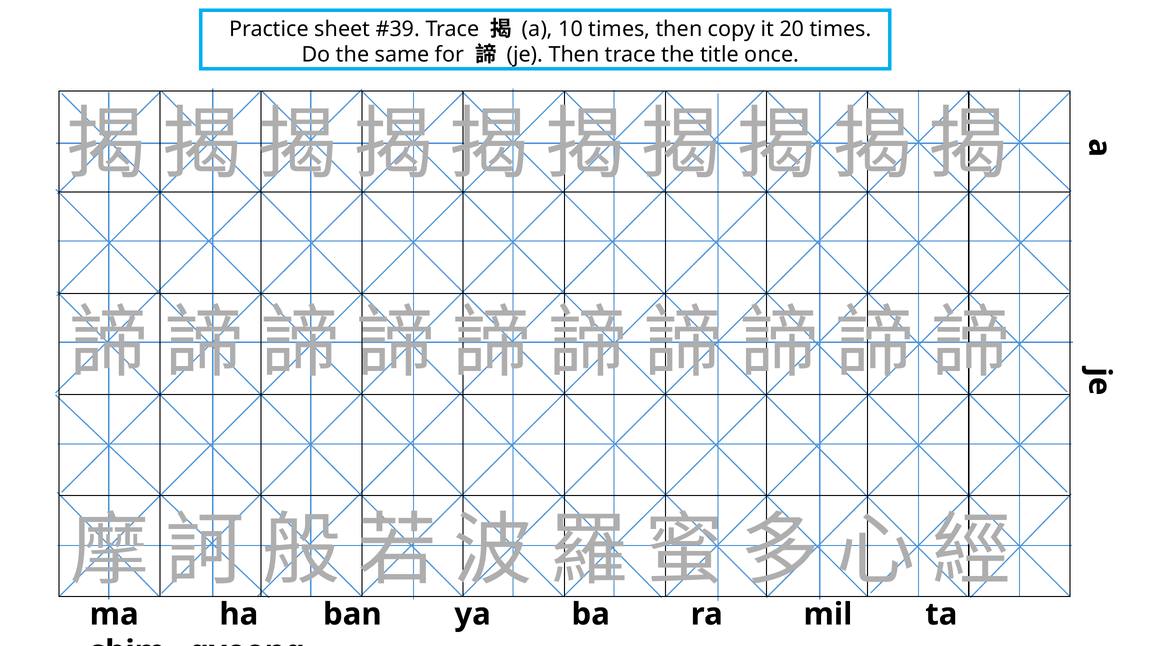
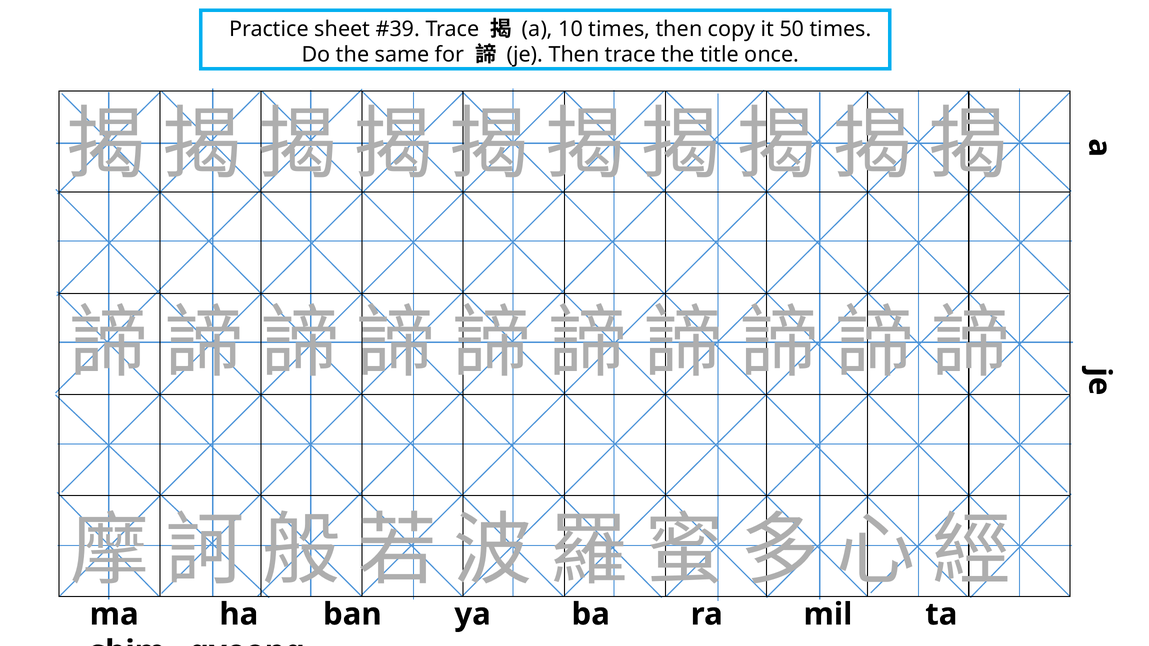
20: 20 -> 50 (792, 29)
